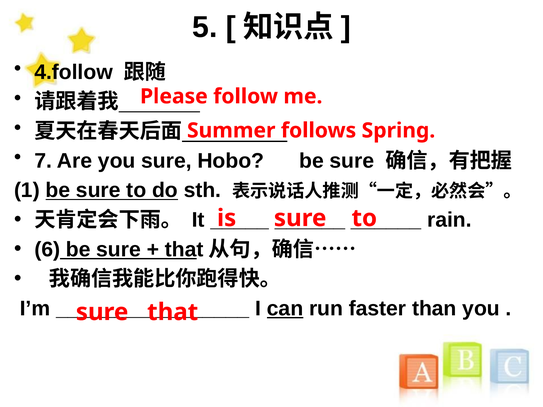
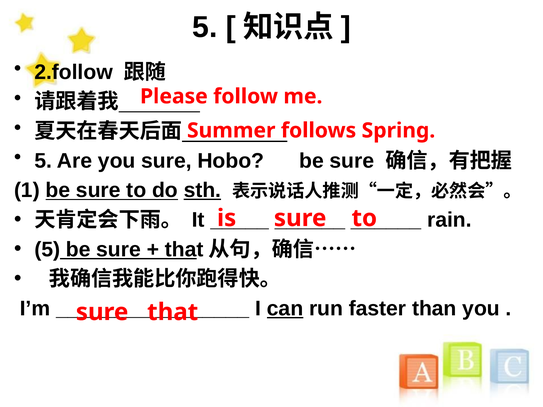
4.follow: 4.follow -> 2.follow (74, 72)
7: 7 -> 5 (43, 161)
sth underline: none -> present (202, 190)
6: 6 -> 5 (47, 250)
